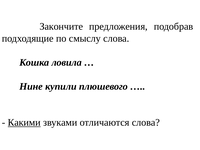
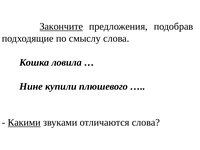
Закончите underline: none -> present (61, 26)
